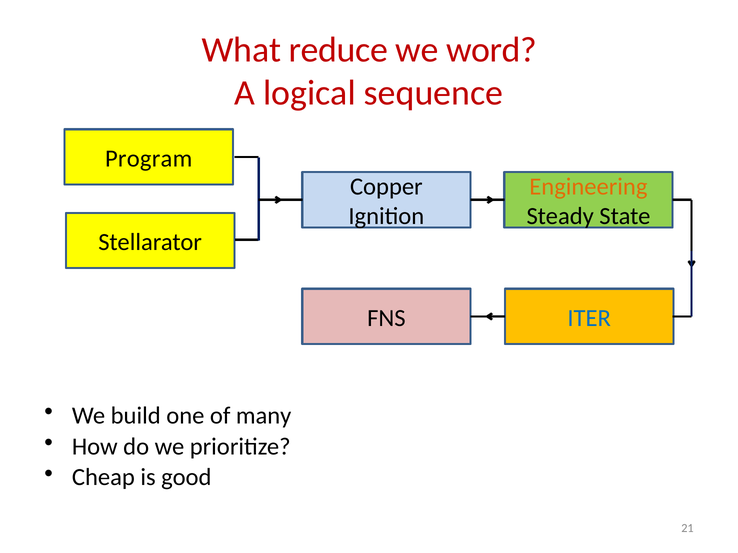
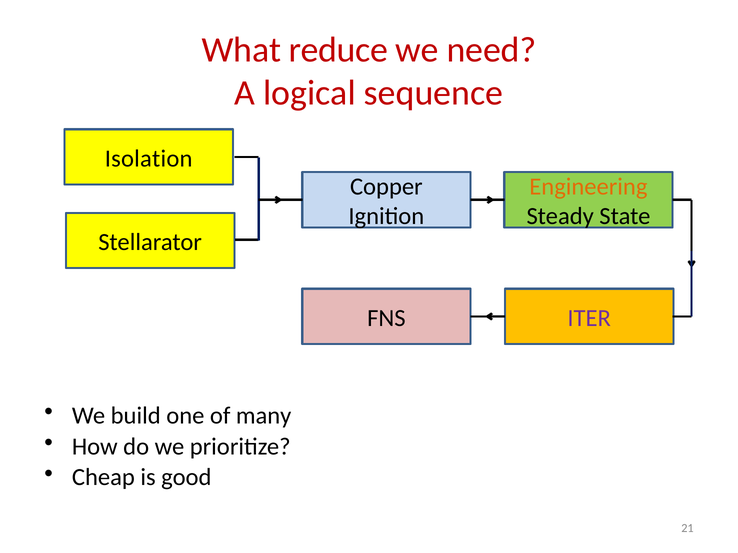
word: word -> need (491, 50)
Program: Program -> Isolation (149, 159)
ITER colour: blue -> purple (589, 318)
